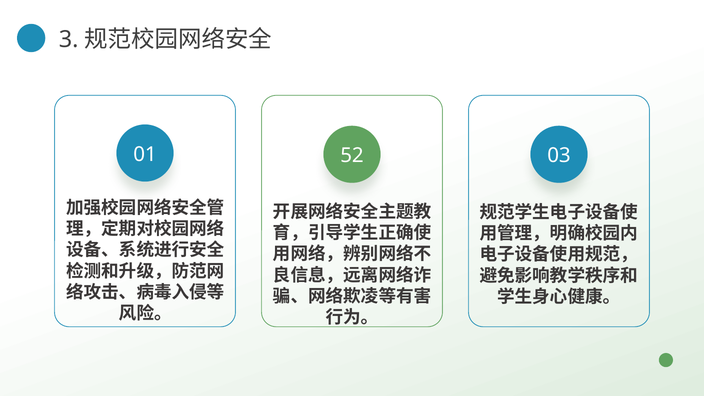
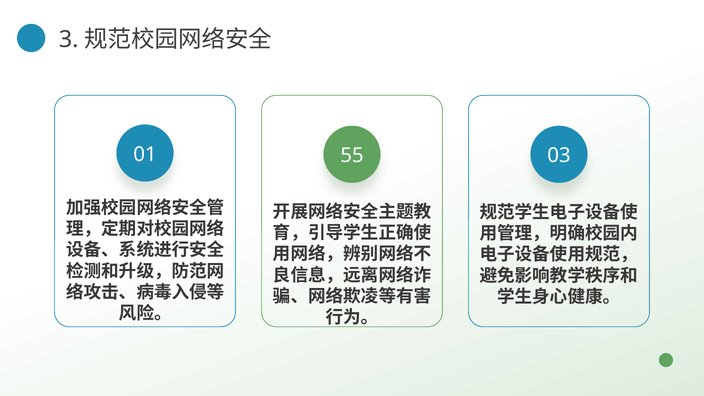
52: 52 -> 55 (352, 156)
